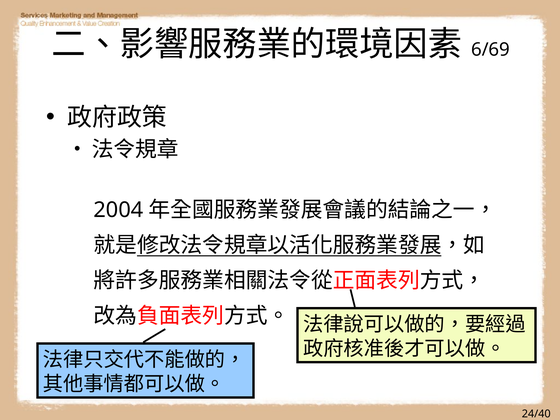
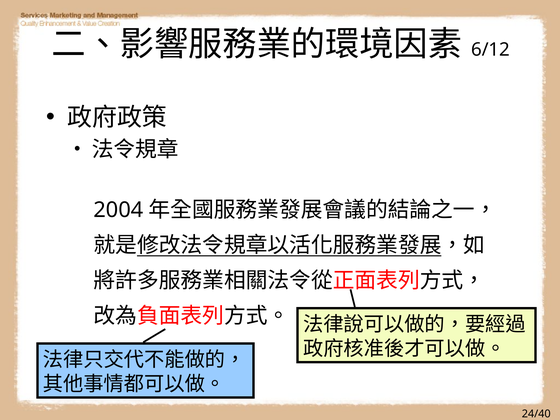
6/69: 6/69 -> 6/12 (491, 50)
